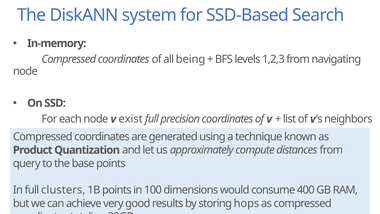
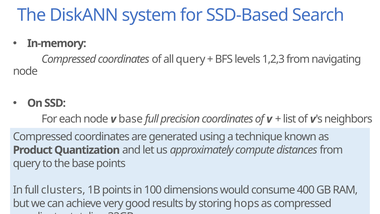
all being: being -> query (191, 59)
v exist: exist -> base (131, 119)
